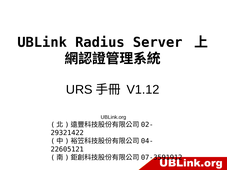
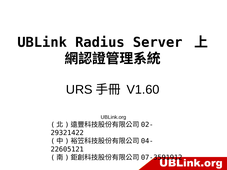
V1.12: V1.12 -> V1.60 (143, 90)
